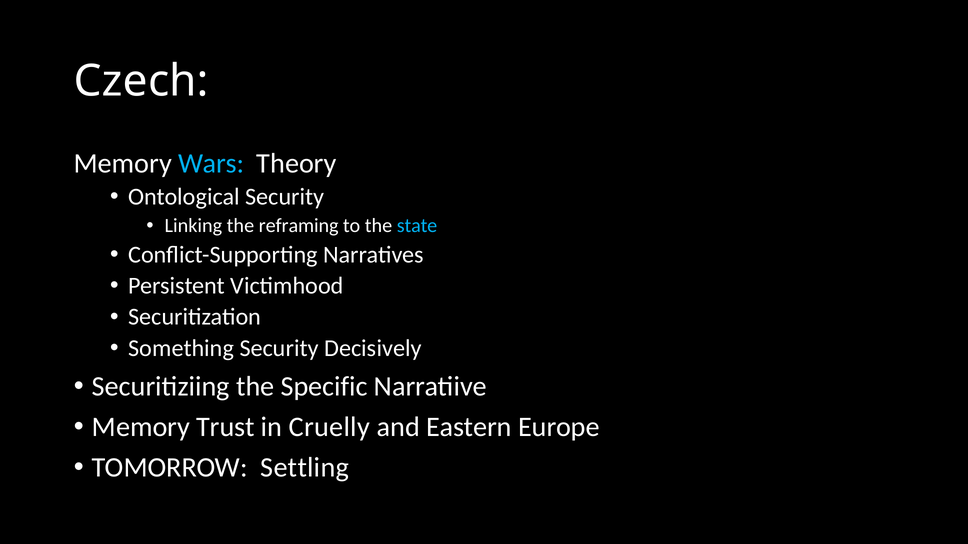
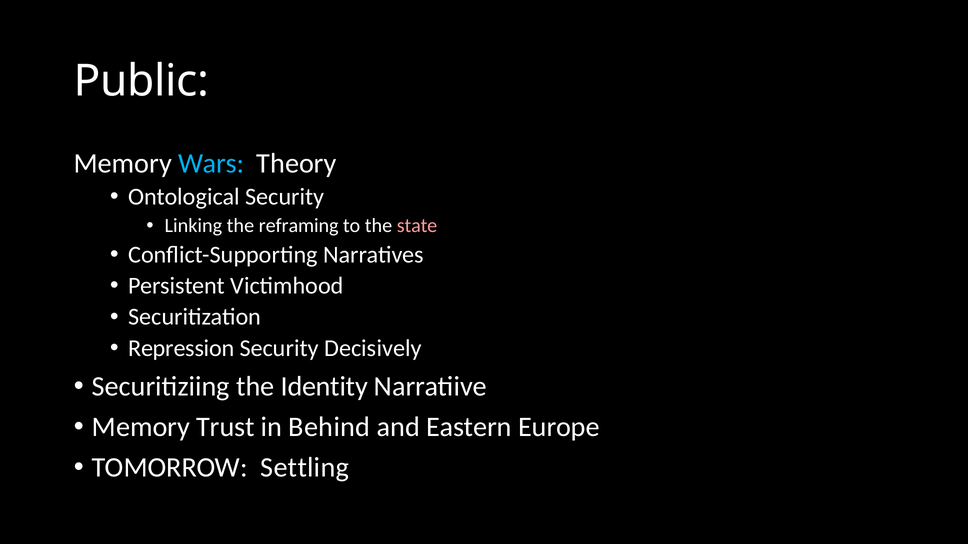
Czech: Czech -> Public (142, 81)
state colour: light blue -> pink (417, 226)
Something: Something -> Repression (181, 348)
Specific: Specific -> Identity (324, 387)
Cruelly: Cruelly -> Behind (329, 427)
